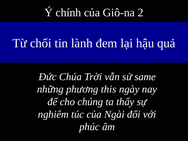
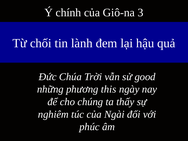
2: 2 -> 3 (140, 13)
same: same -> good (145, 77)
